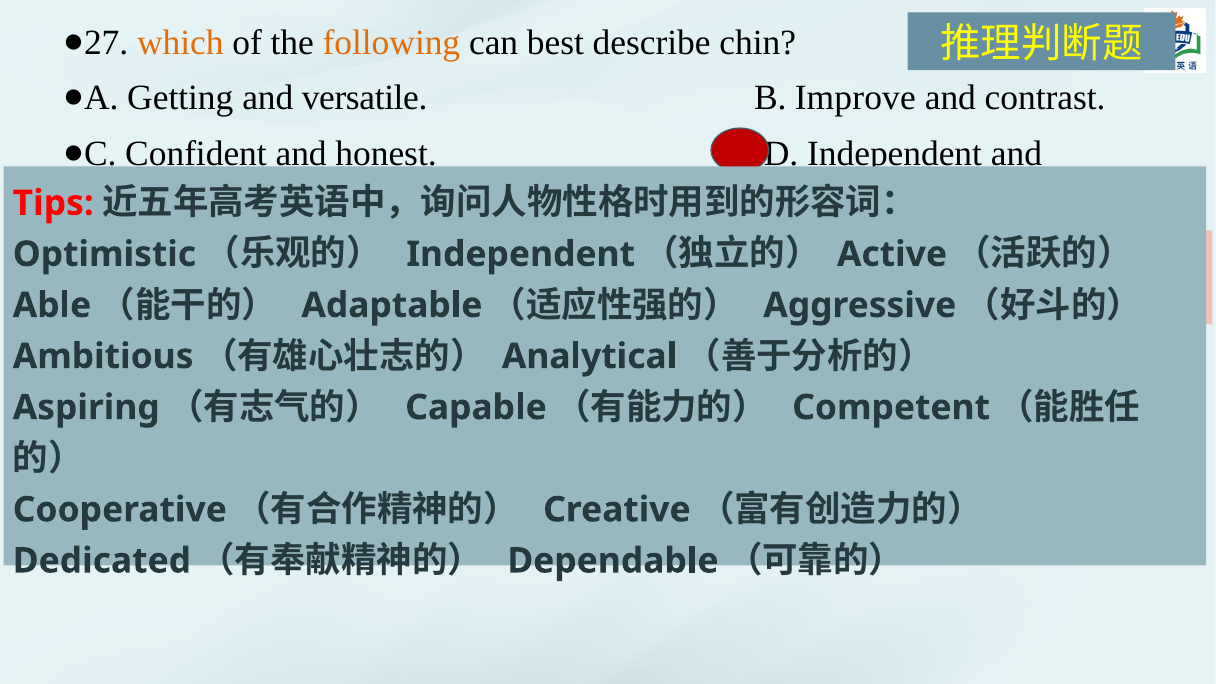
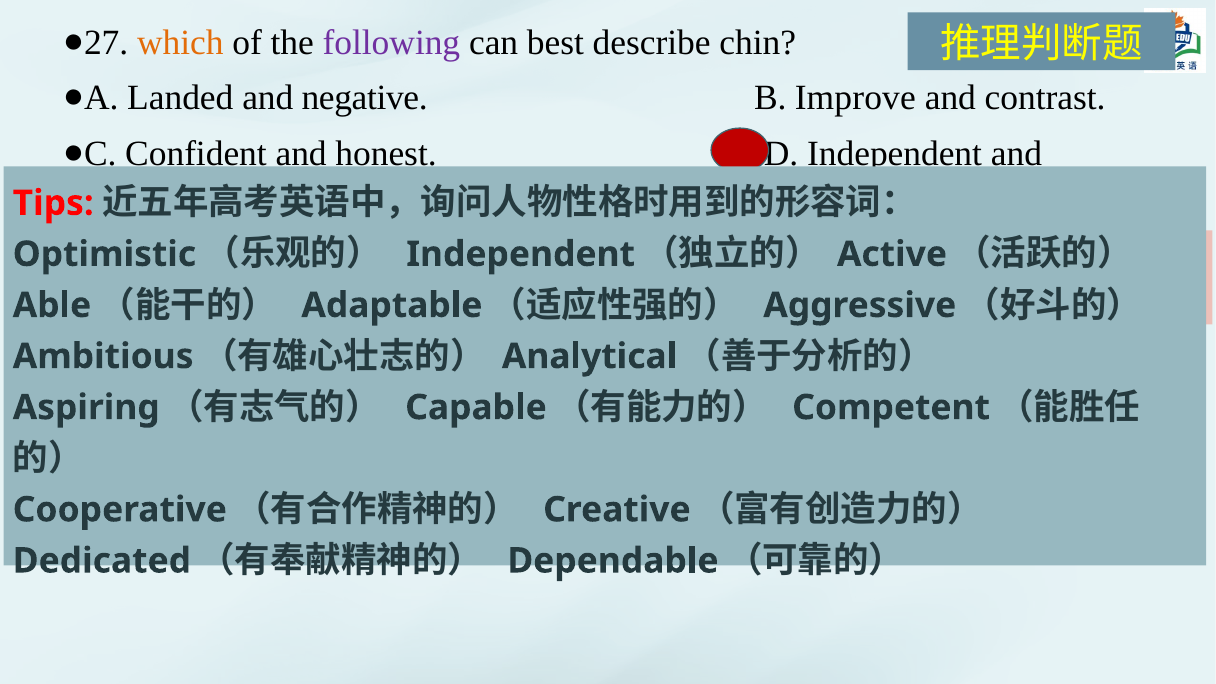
following colour: orange -> purple (391, 43)
Getting: Getting -> Landed (180, 98)
versatile: versatile -> negative (365, 98)
